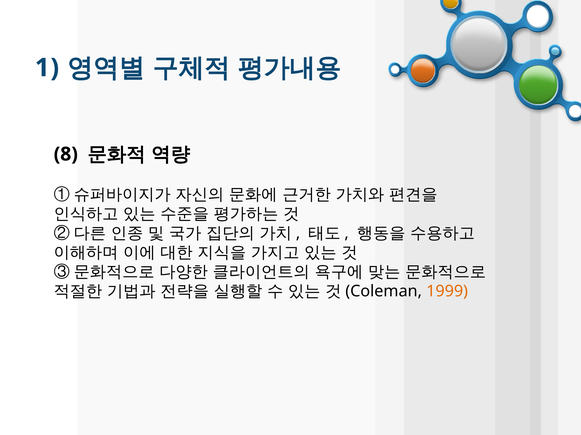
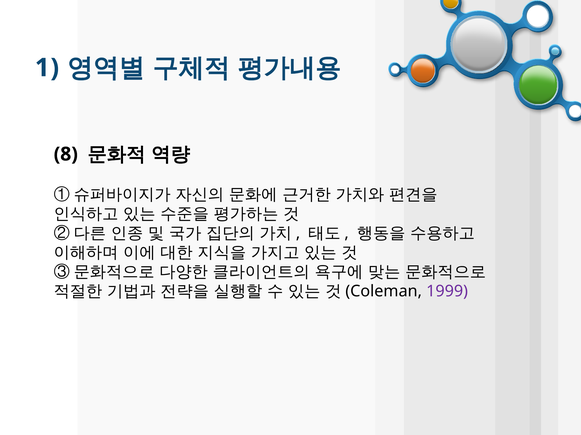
1999 colour: orange -> purple (447, 292)
